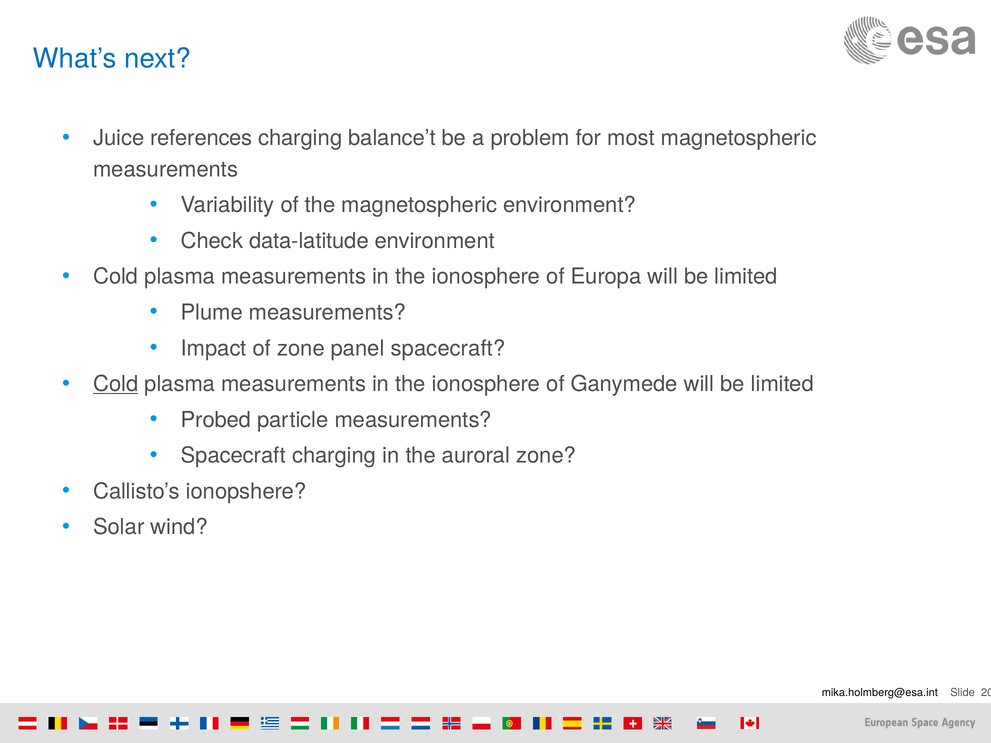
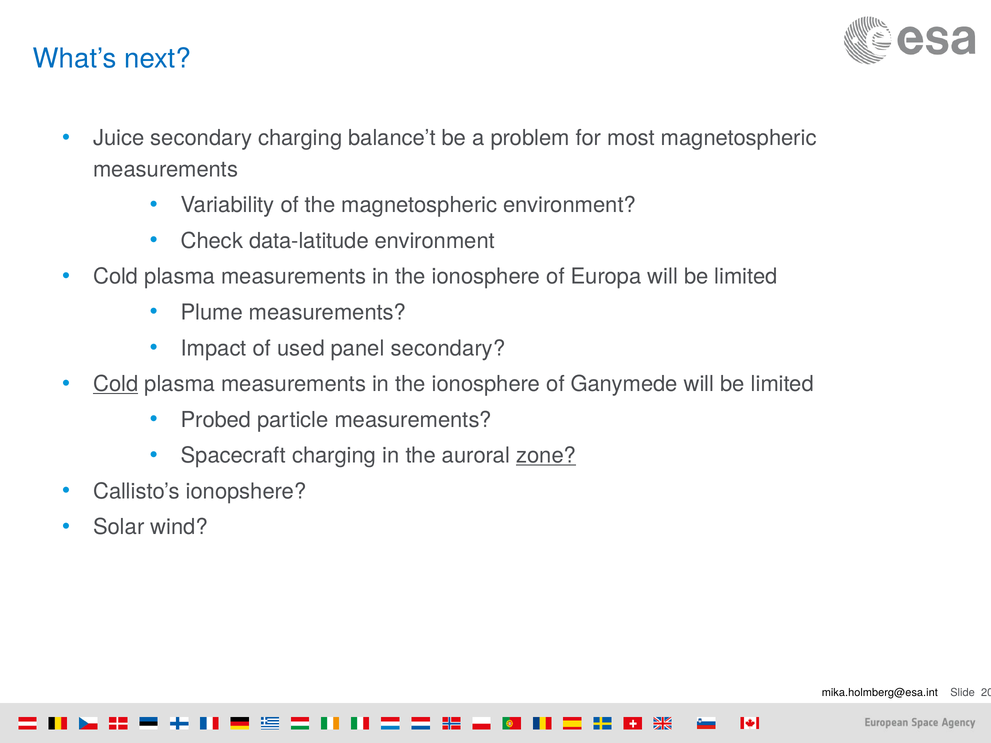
Juice references: references -> secondary (201, 138)
of zone: zone -> used (301, 348)
panel spacecraft: spacecraft -> secondary (448, 348)
zone underline: none -> present (546, 456)
